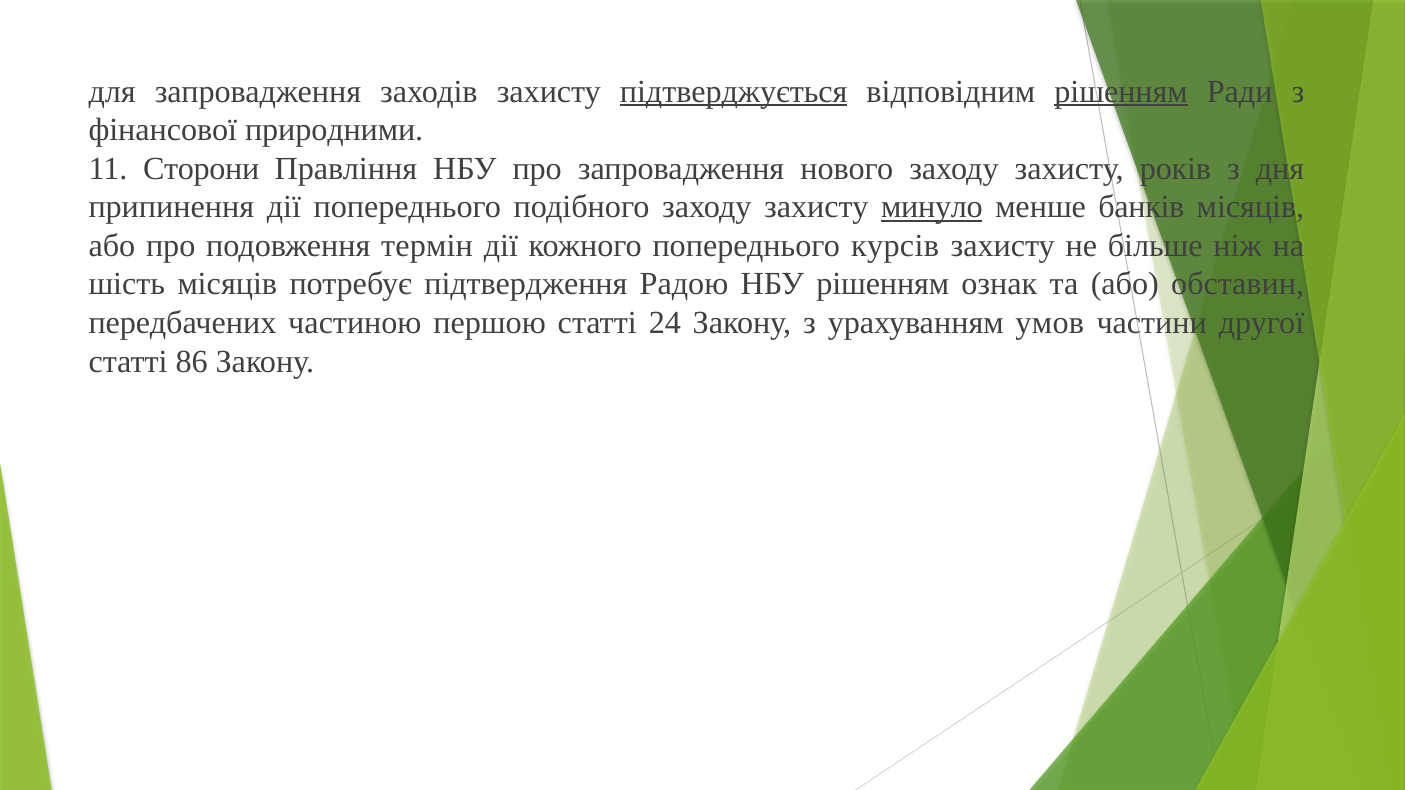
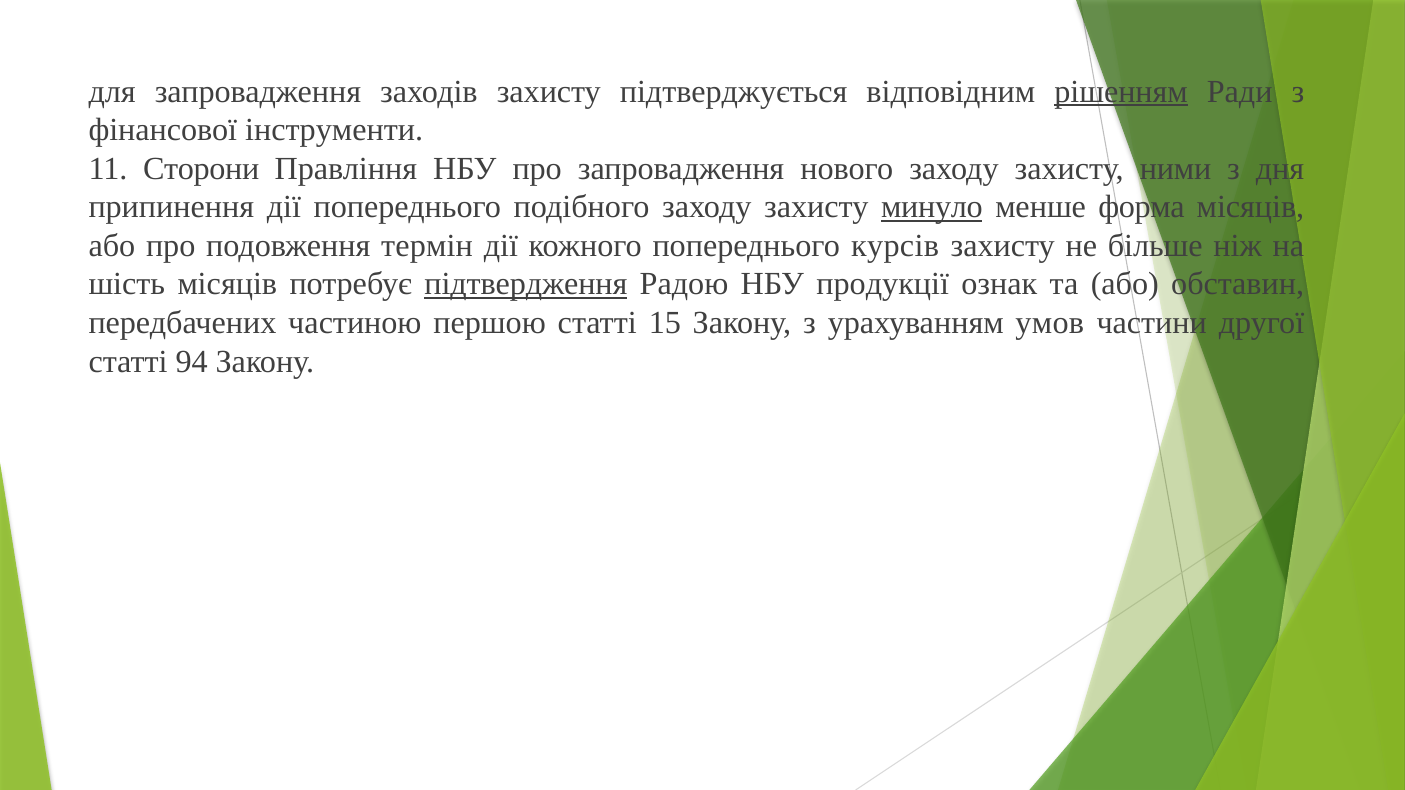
підтверджується underline: present -> none (734, 91)
природними: природними -> інструменти (334, 130)
років: років -> ними (1176, 169)
банків: банків -> форма (1141, 207)
підтвердження underline: none -> present (526, 284)
НБУ рішенням: рішенням -> продукції (883, 284)
24: 24 -> 15 (665, 323)
86: 86 -> 94 (192, 362)
